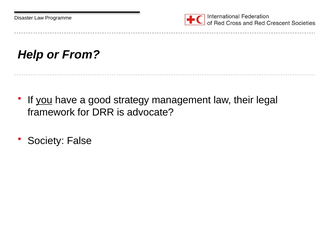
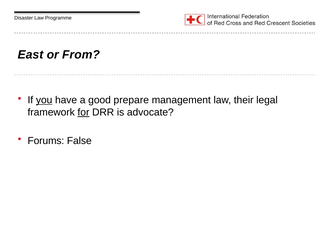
Help: Help -> East (30, 55)
strategy: strategy -> prepare (131, 100)
for underline: none -> present (83, 112)
Society: Society -> Forums (46, 141)
